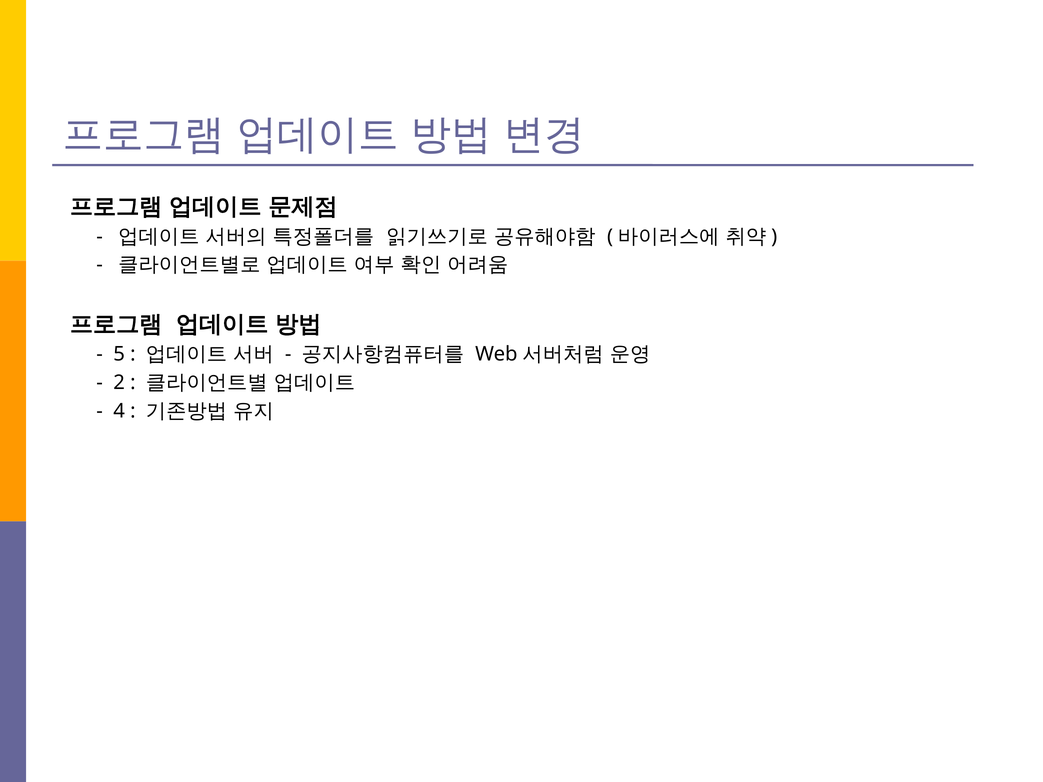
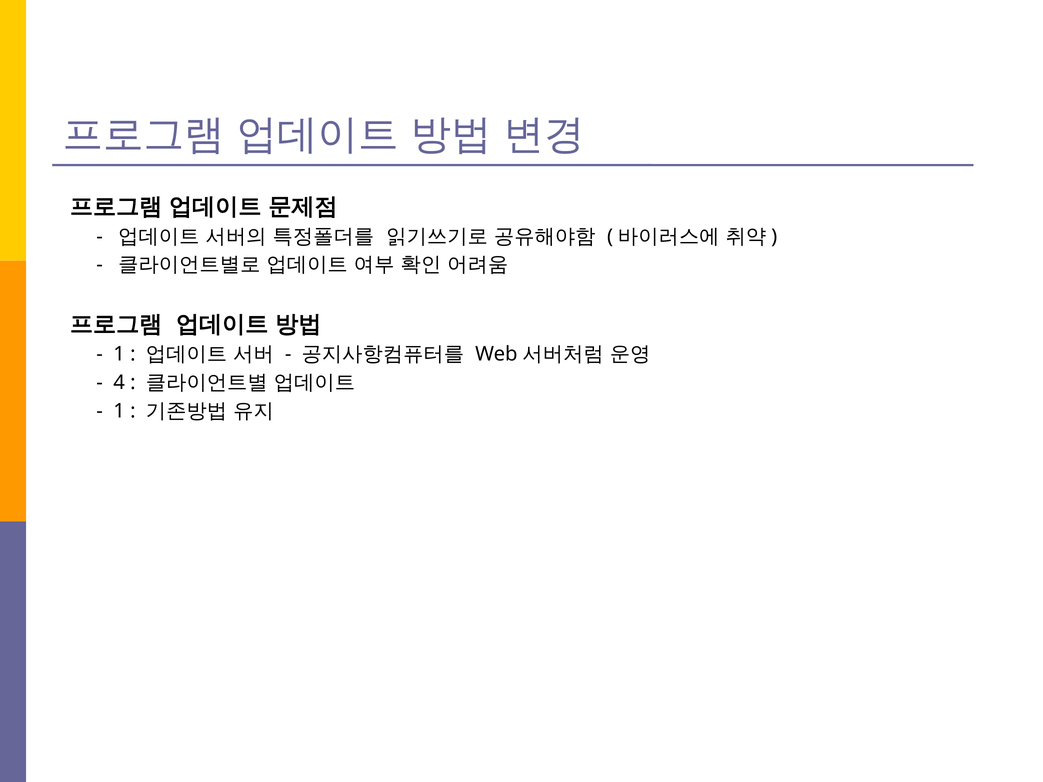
5: 5 -> 1 (119, 354)
2: 2 -> 4 (119, 383)
4: 4 -> 1 (119, 411)
